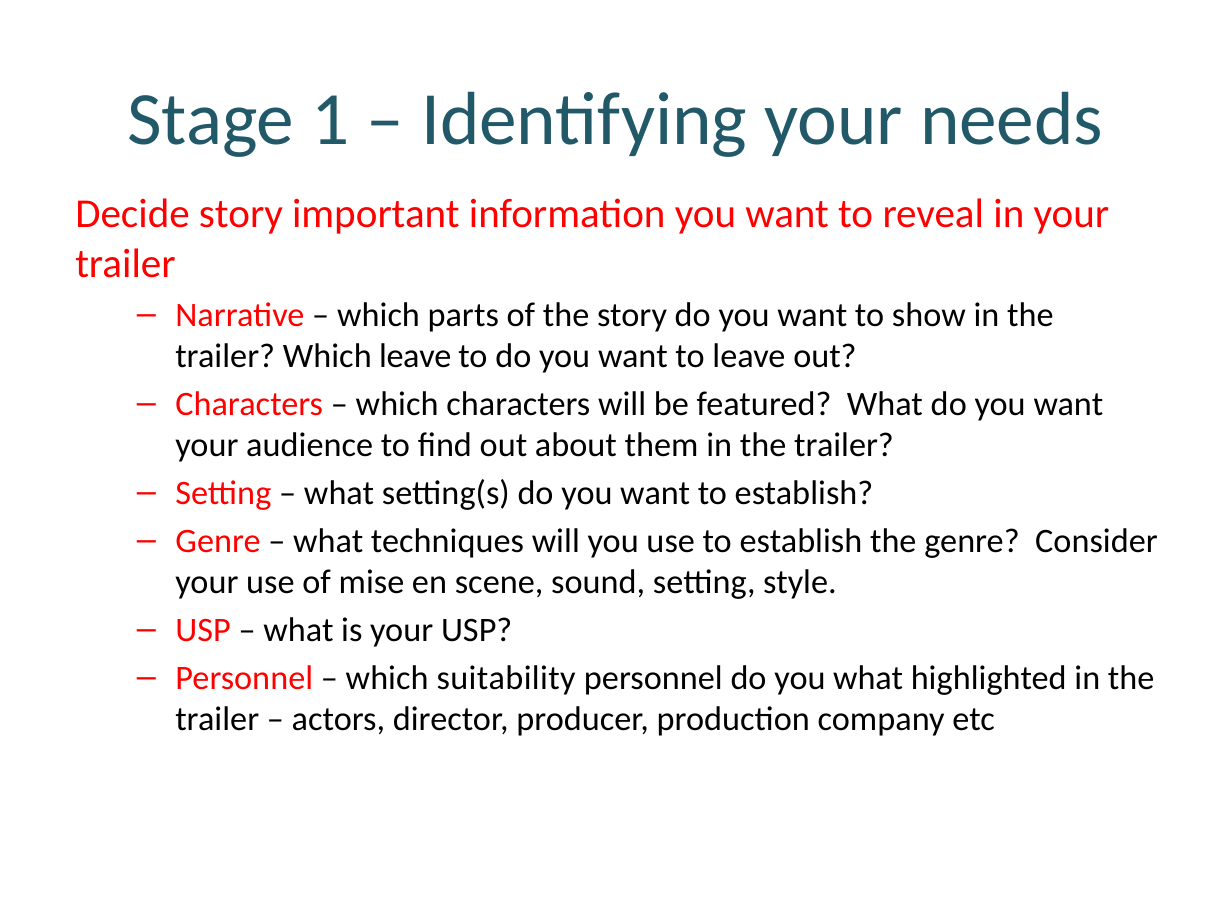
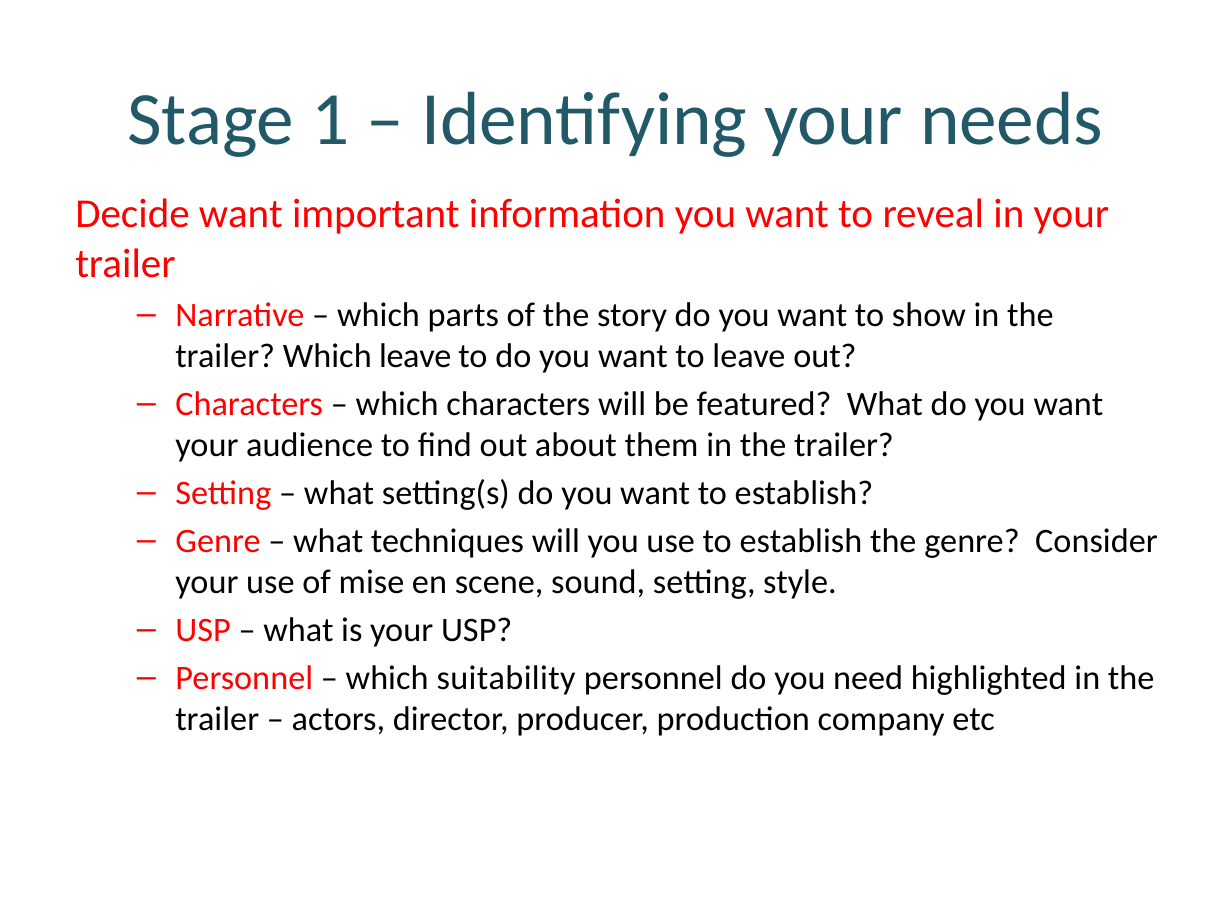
Decide story: story -> want (241, 214)
you what: what -> need (868, 678)
